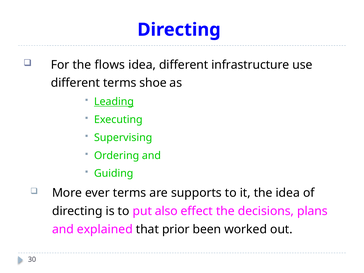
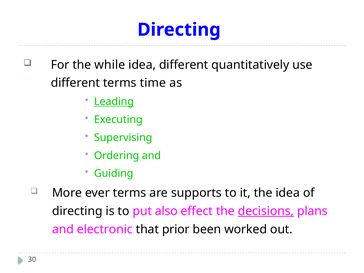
flows: flows -> while (110, 65)
infrastructure: infrastructure -> quantitatively (250, 65)
shoe: shoe -> time (153, 83)
decisions underline: none -> present (266, 211)
explained: explained -> electronic (105, 229)
